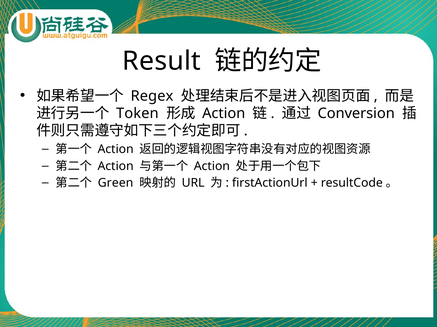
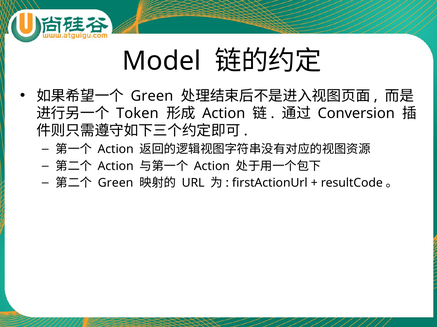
Result: Result -> Model (162, 61)
Regex: Regex -> Green (152, 96)
